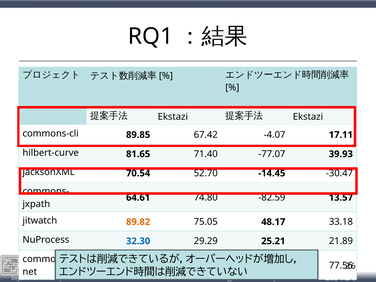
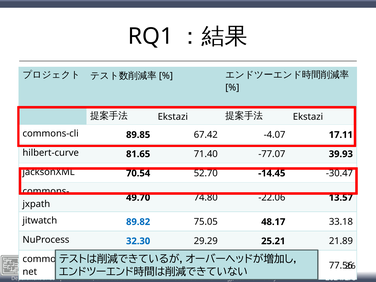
64.61: 64.61 -> 49.70 (138, 198)
-82.59: -82.59 -> -22.06 (272, 198)
89.82 colour: orange -> blue (138, 222)
